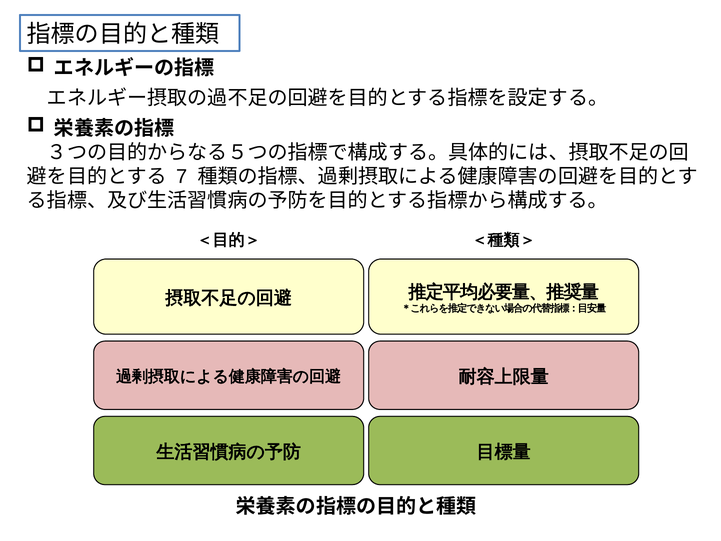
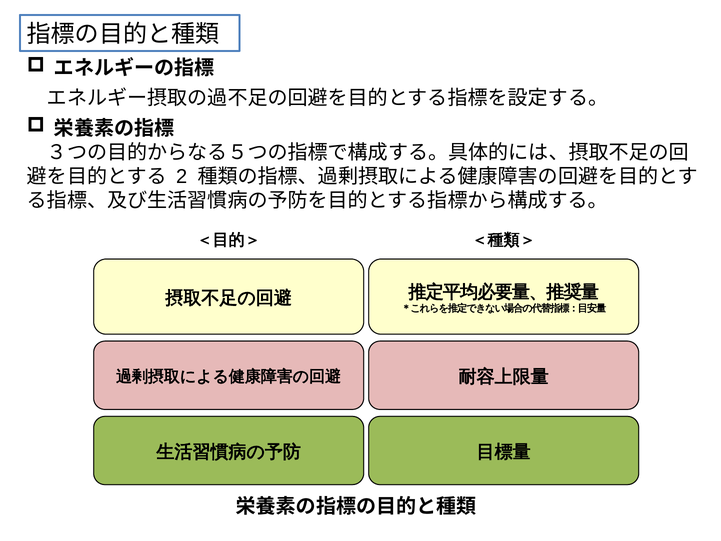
7: 7 -> 2 (182, 176)
